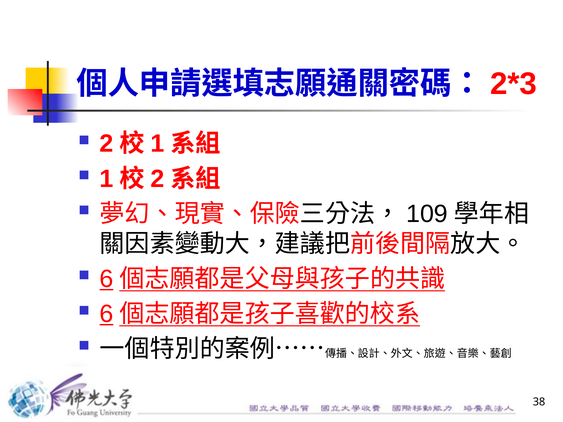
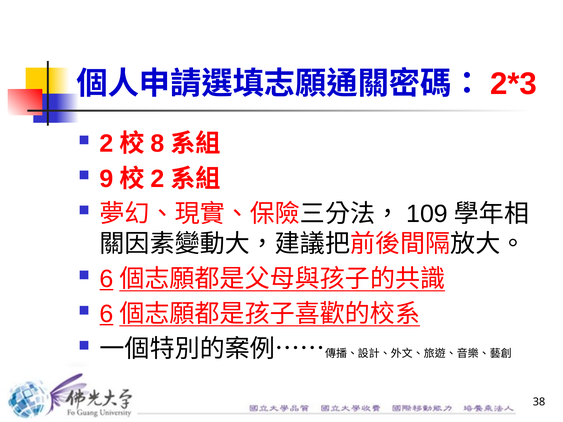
1: 1 -> 8 (157, 144)
1: 1 -> 9 (107, 179)
